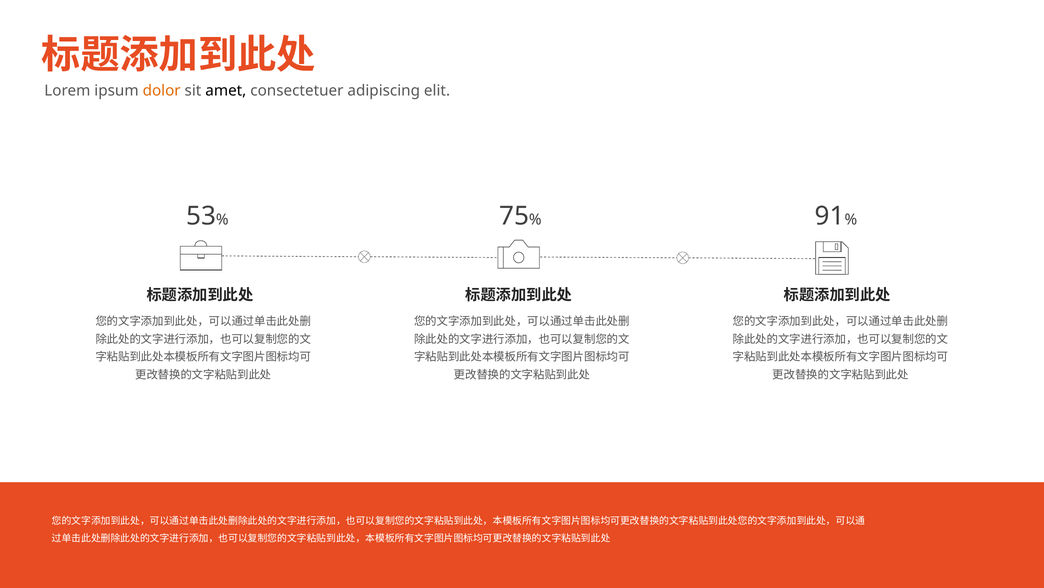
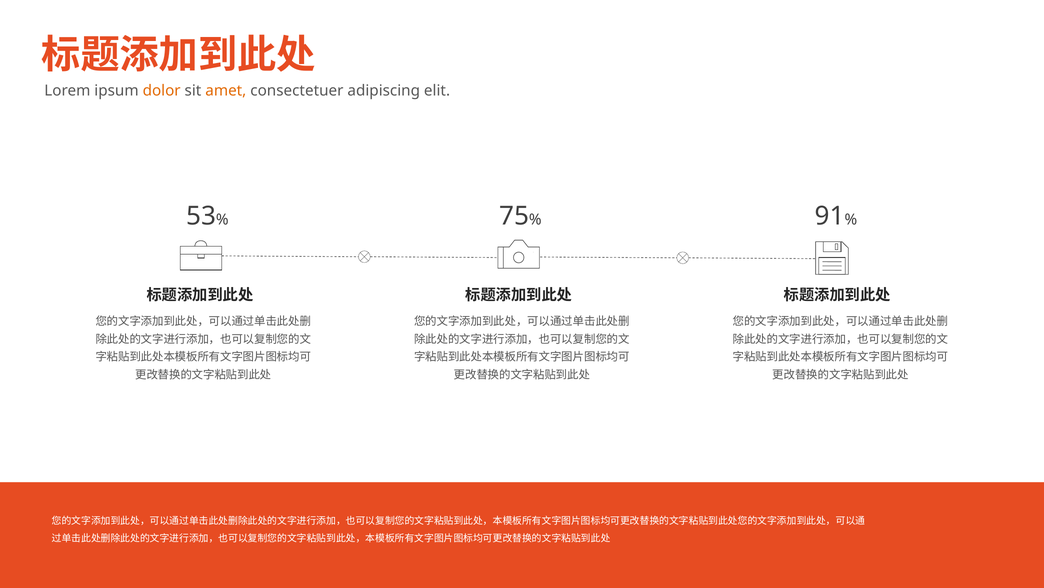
amet colour: black -> orange (226, 91)
